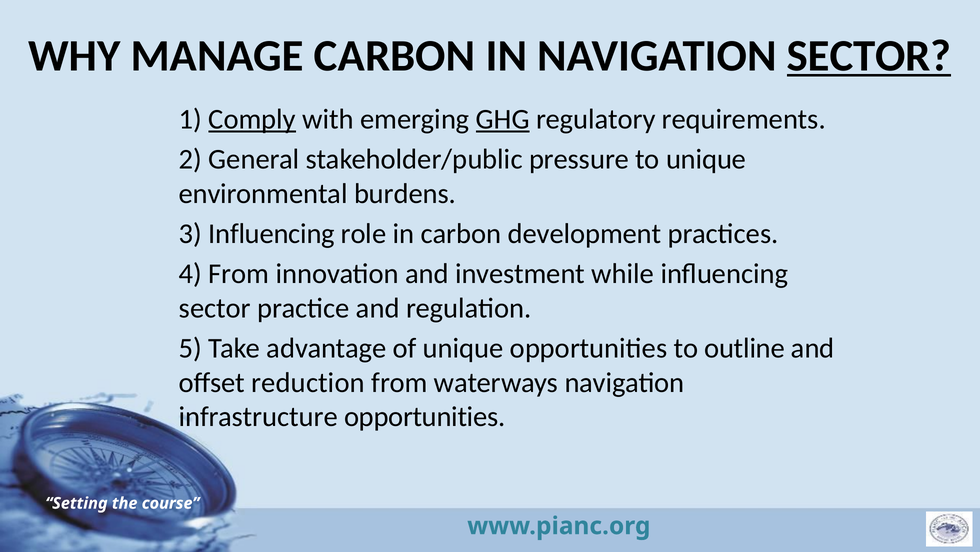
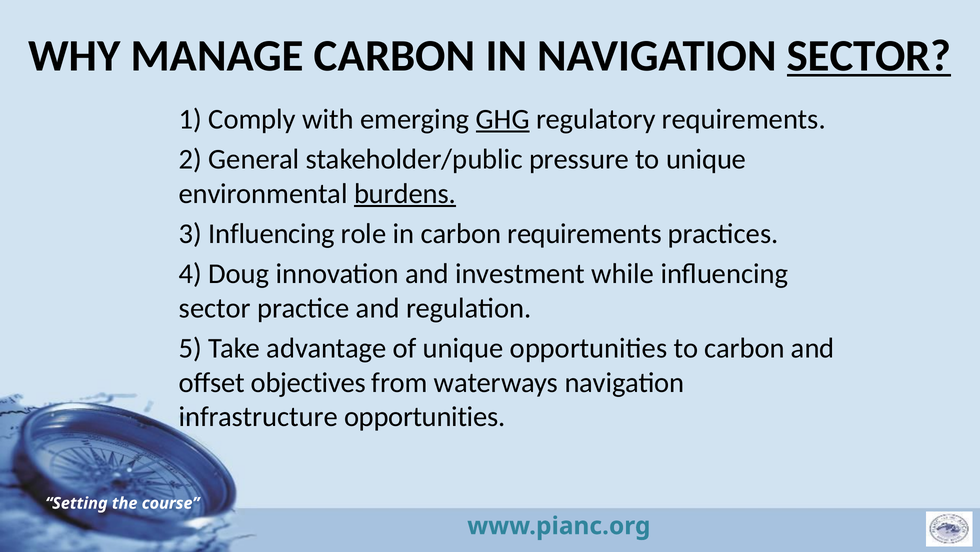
Comply underline: present -> none (252, 119)
burdens underline: none -> present (405, 193)
carbon development: development -> requirements (585, 234)
4 From: From -> Doug (239, 274)
to outline: outline -> carbon (745, 348)
reduction: reduction -> objectives (308, 382)
